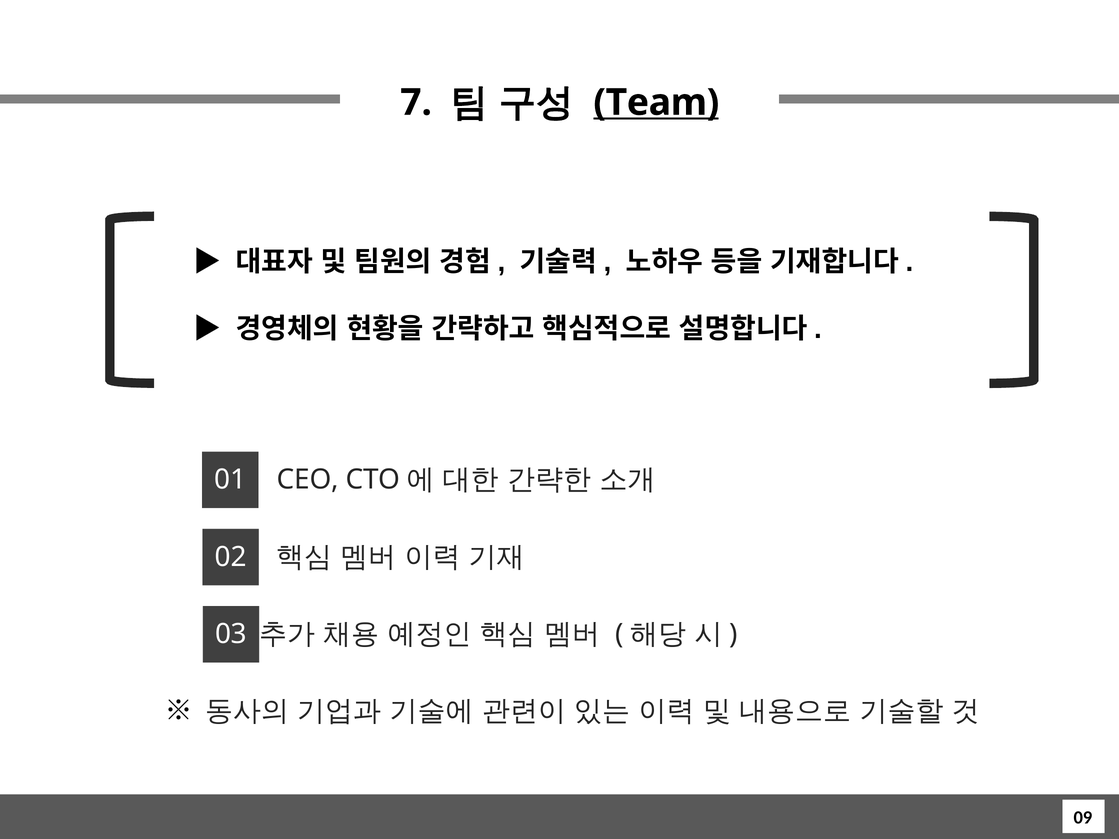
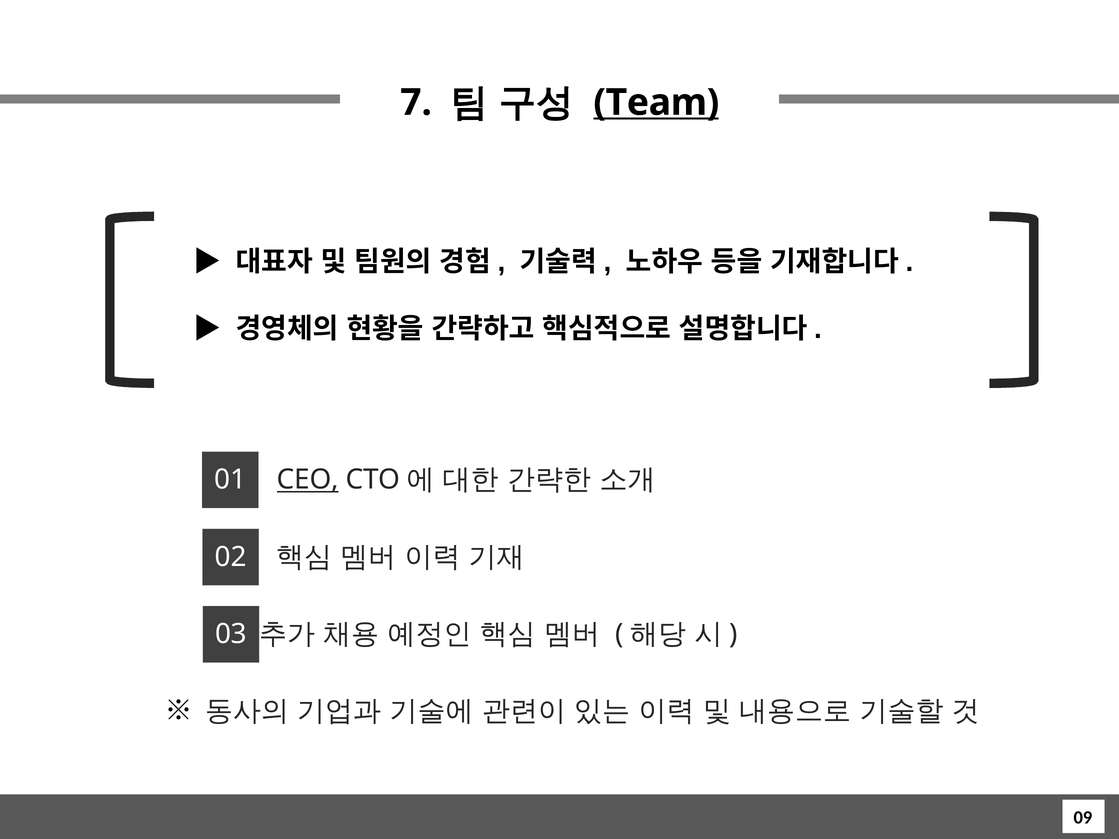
CEO underline: none -> present (308, 480)
